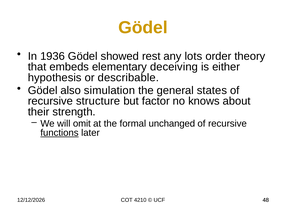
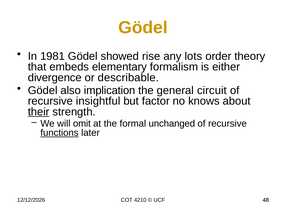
1936: 1936 -> 1981 (53, 56)
rest: rest -> rise (151, 56)
deceiving: deceiving -> formalism (174, 67)
hypothesis: hypothesis -> divergence (55, 78)
simulation: simulation -> implication (110, 91)
states: states -> circuit (212, 91)
structure: structure -> insightful (98, 101)
their underline: none -> present (39, 112)
